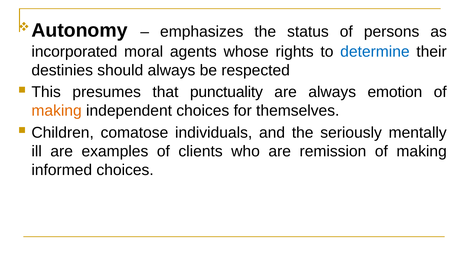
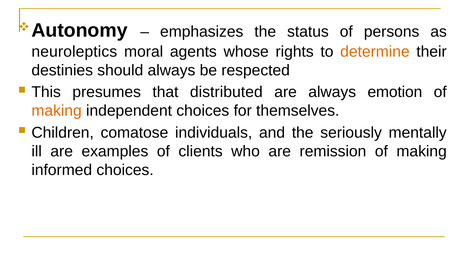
incorporated: incorporated -> neuroleptics (74, 52)
determine colour: blue -> orange (375, 52)
punctuality: punctuality -> distributed (226, 92)
